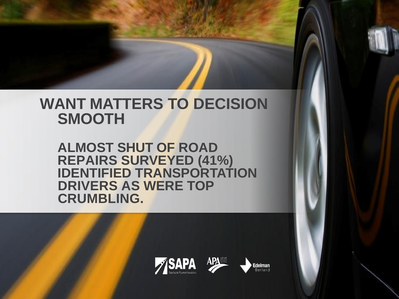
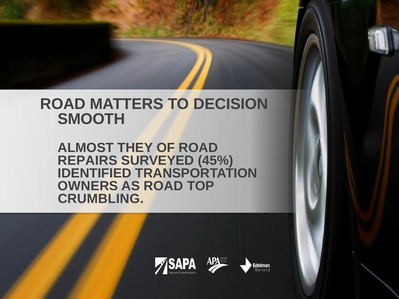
WANT: WANT -> ROAD (63, 104)
SHUT: SHUT -> THEY (135, 148)
41%: 41% -> 45% (216, 161)
DRIVERS: DRIVERS -> OWNERS (88, 186)
AS WERE: WERE -> ROAD (163, 186)
